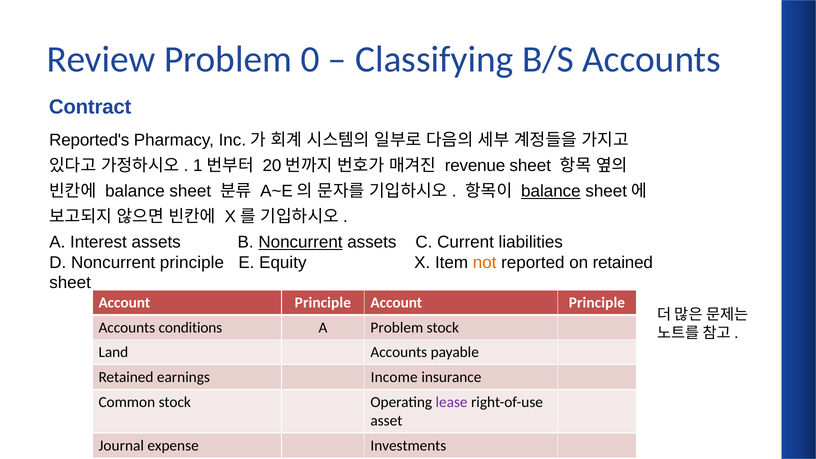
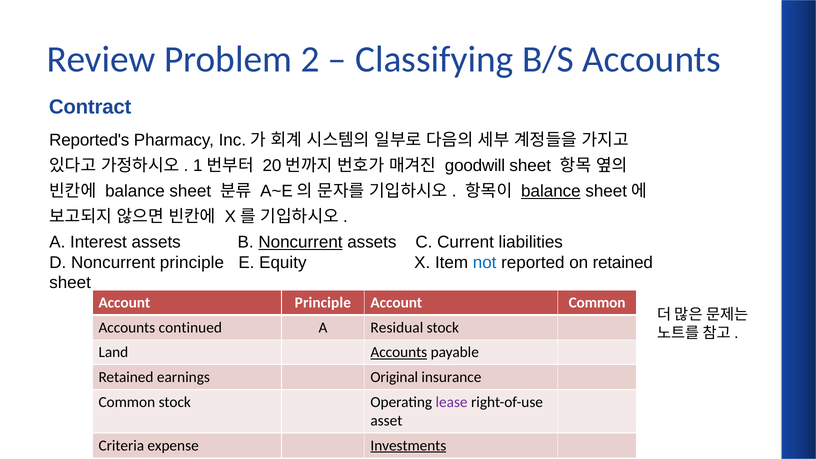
0: 0 -> 2 (310, 59)
revenue: revenue -> goodwill (475, 166)
not colour: orange -> blue (485, 262)
Principle: Principle -> Common (597, 303)
conditions: conditions -> continued (190, 328)
A Problem: Problem -> Residual (397, 328)
Accounts underline: none -> present (399, 352)
Income: Income -> Original (394, 377)
Journal: Journal -> Criteria (121, 445)
Investments underline: none -> present (408, 445)
